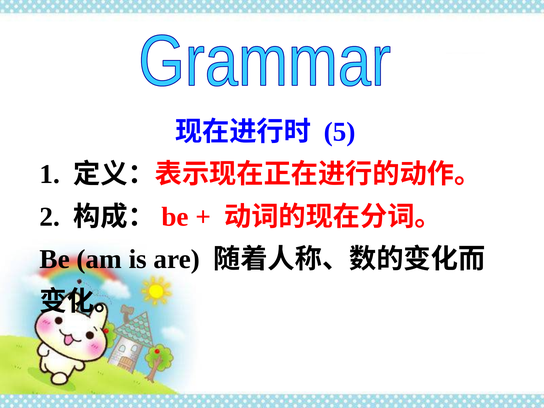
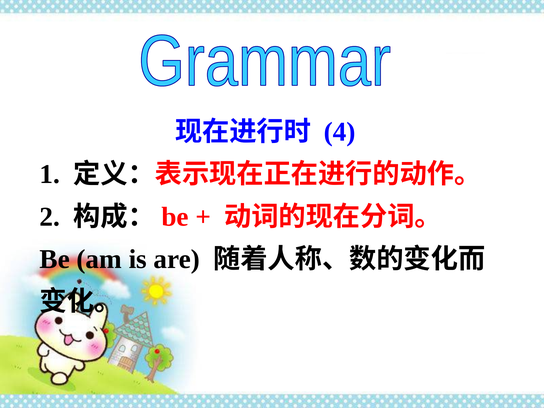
5: 5 -> 4 (340, 132)
